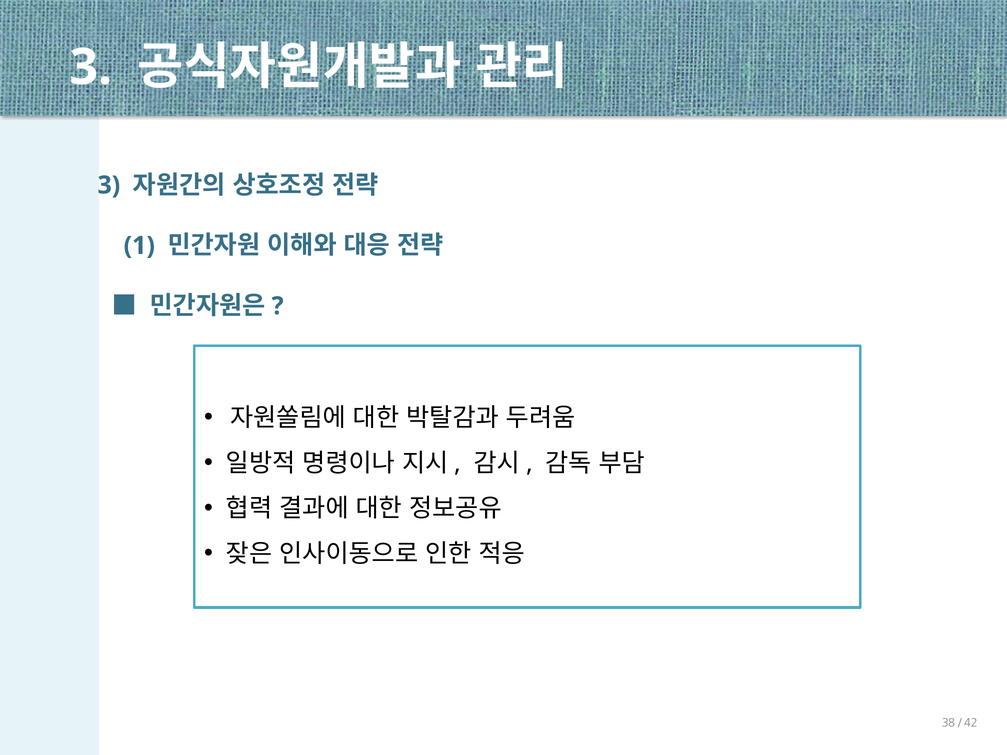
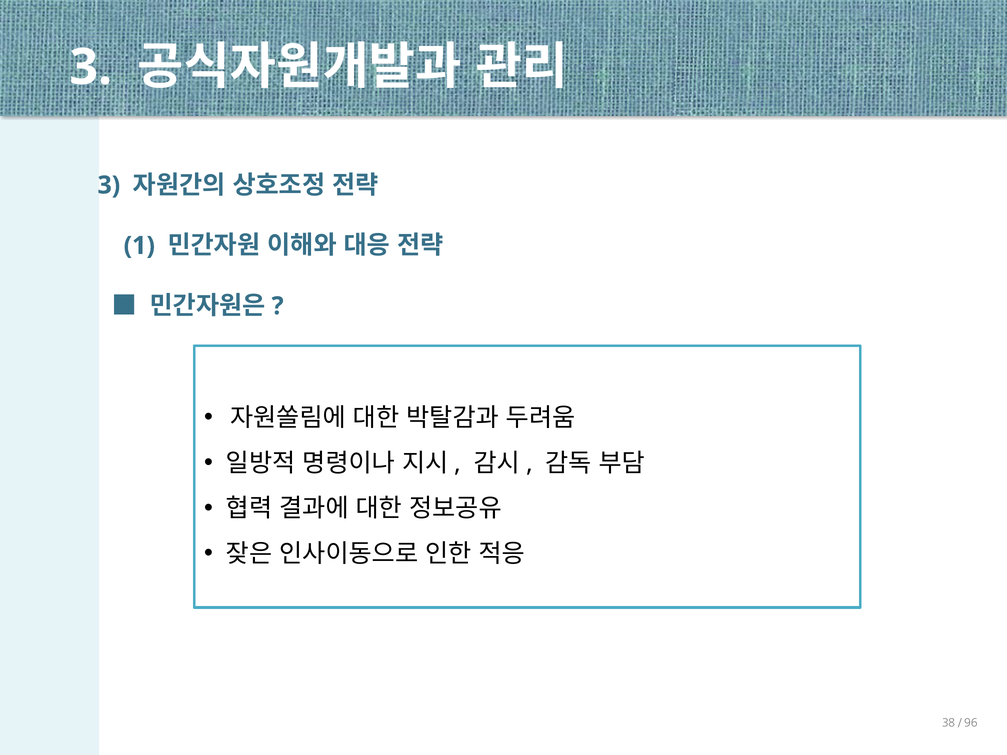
42: 42 -> 96 (971, 723)
